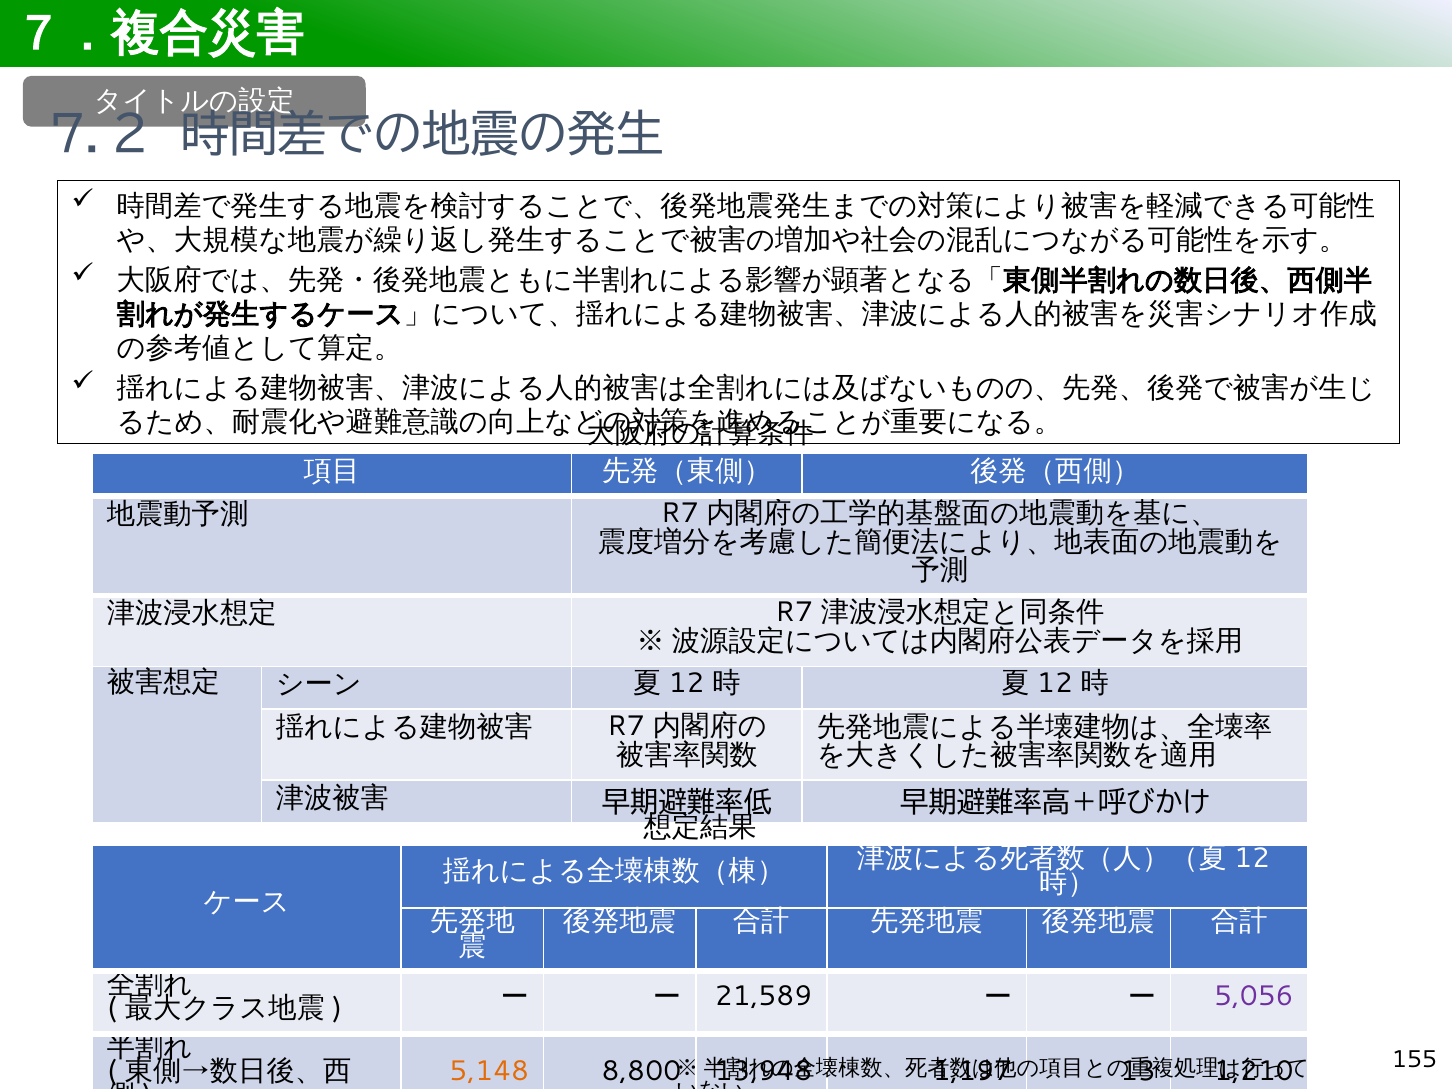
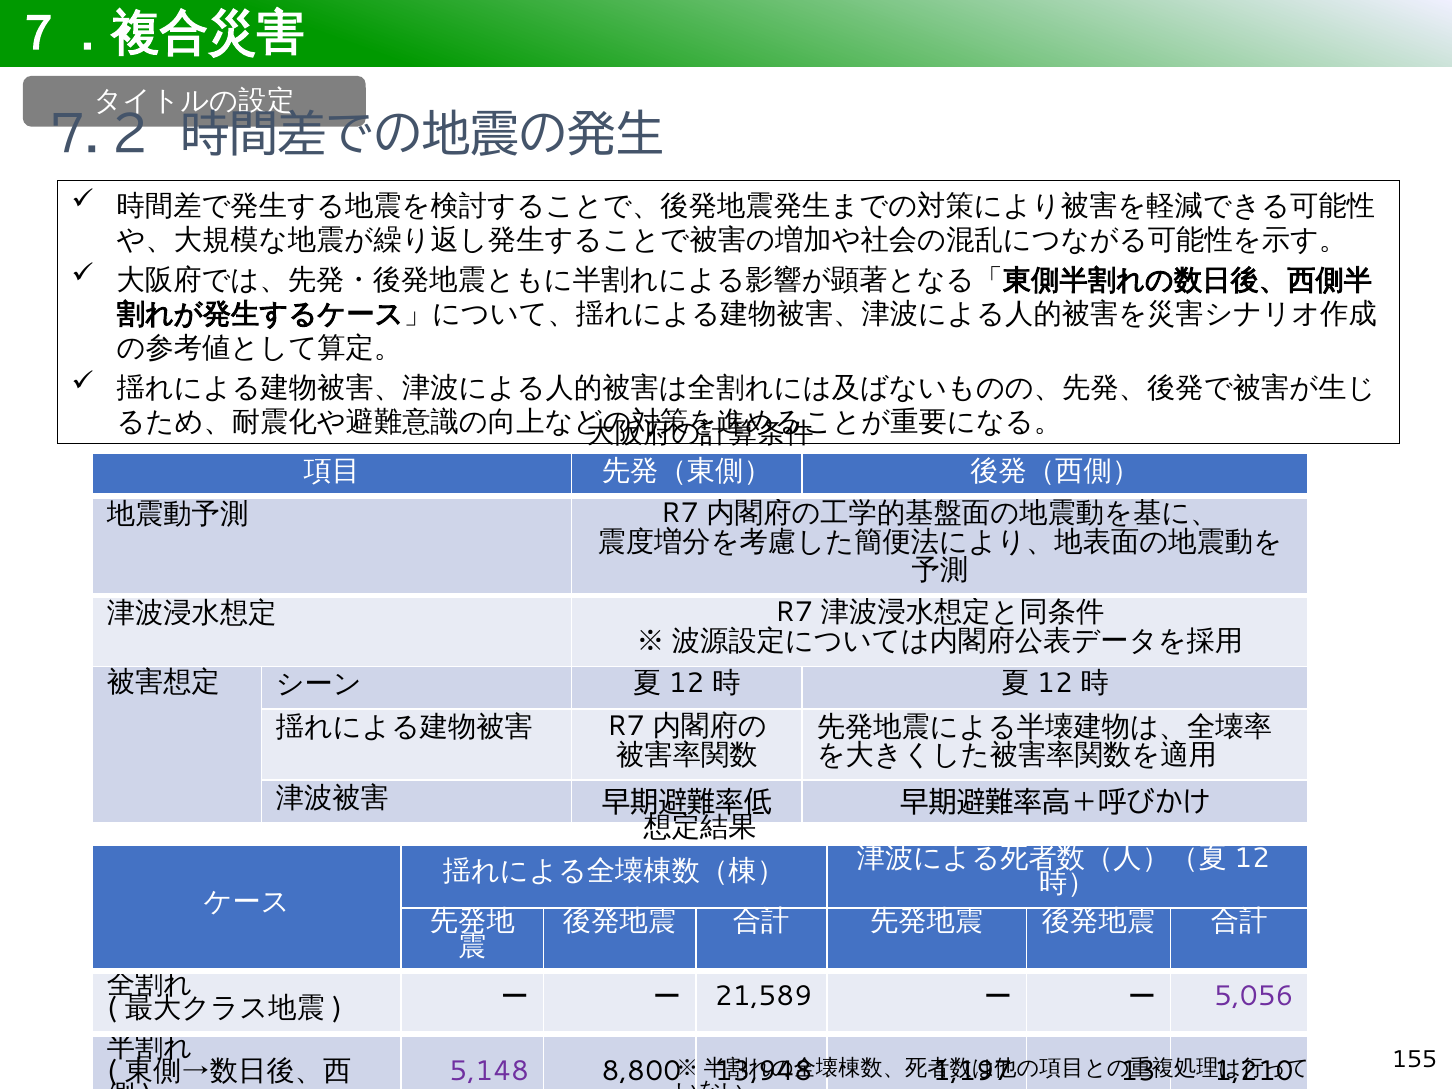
5,148 colour: orange -> purple (489, 1071)
